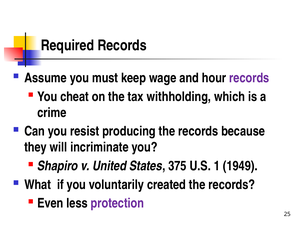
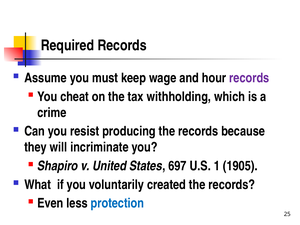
375: 375 -> 697 (177, 166)
1949: 1949 -> 1905 (240, 166)
protection colour: purple -> blue (117, 203)
